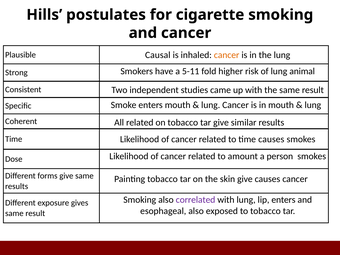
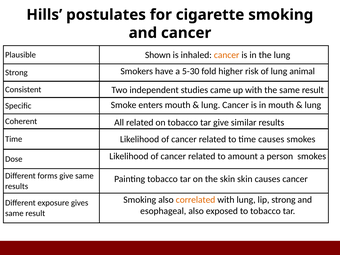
Causal: Causal -> Shown (158, 55)
5-11: 5-11 -> 5-30 (191, 71)
skin give: give -> skin (245, 179)
correlated colour: purple -> orange (196, 200)
lip enters: enters -> strong (283, 200)
